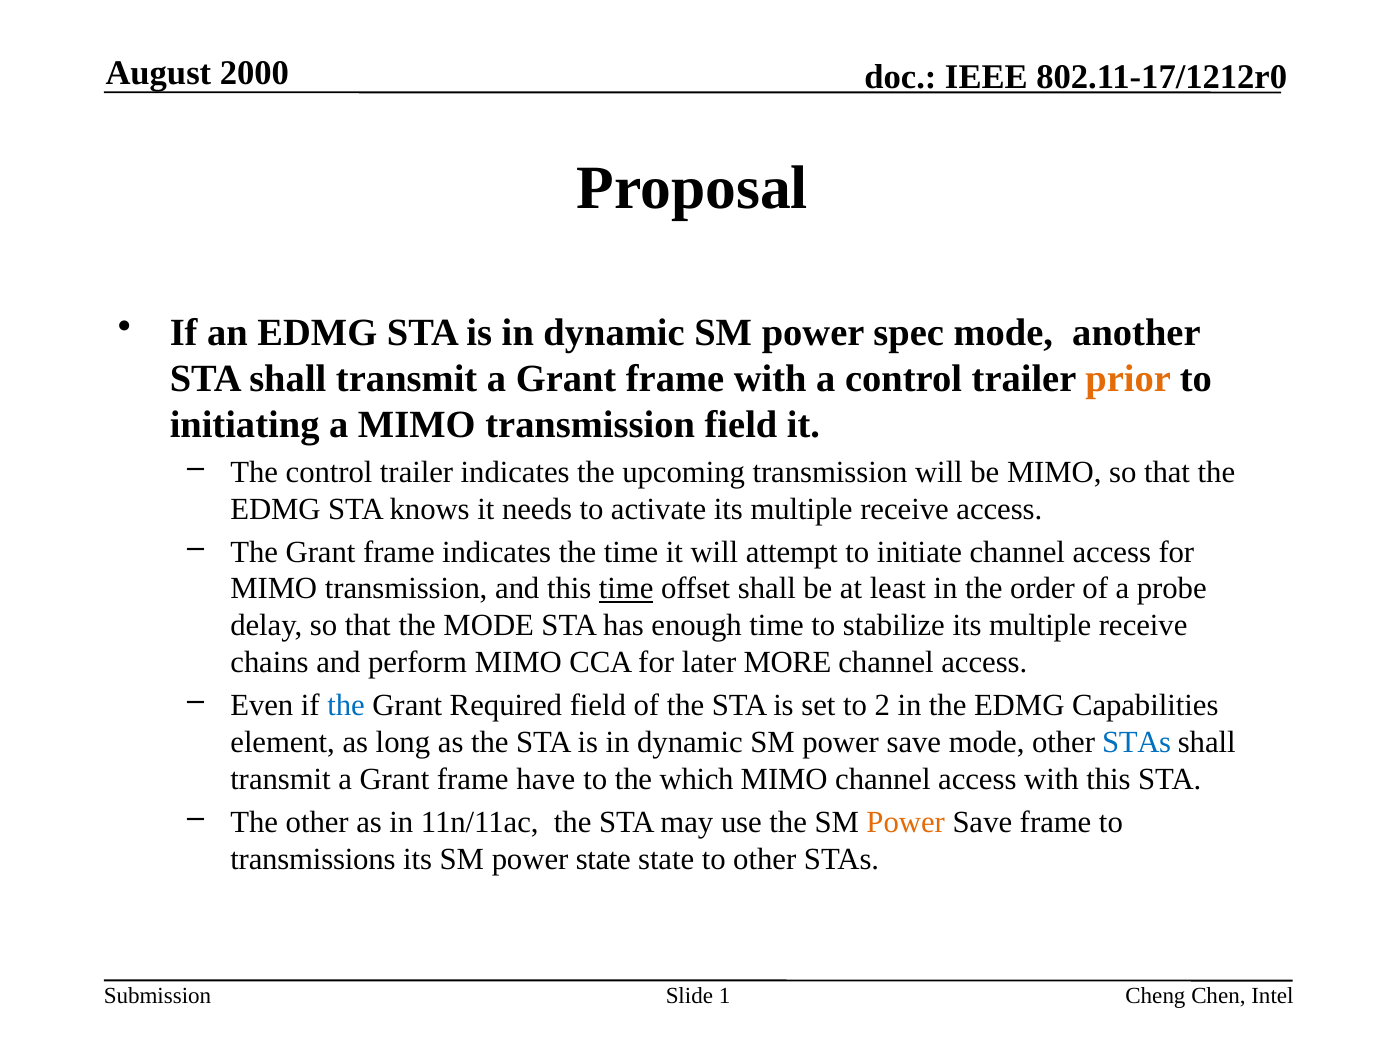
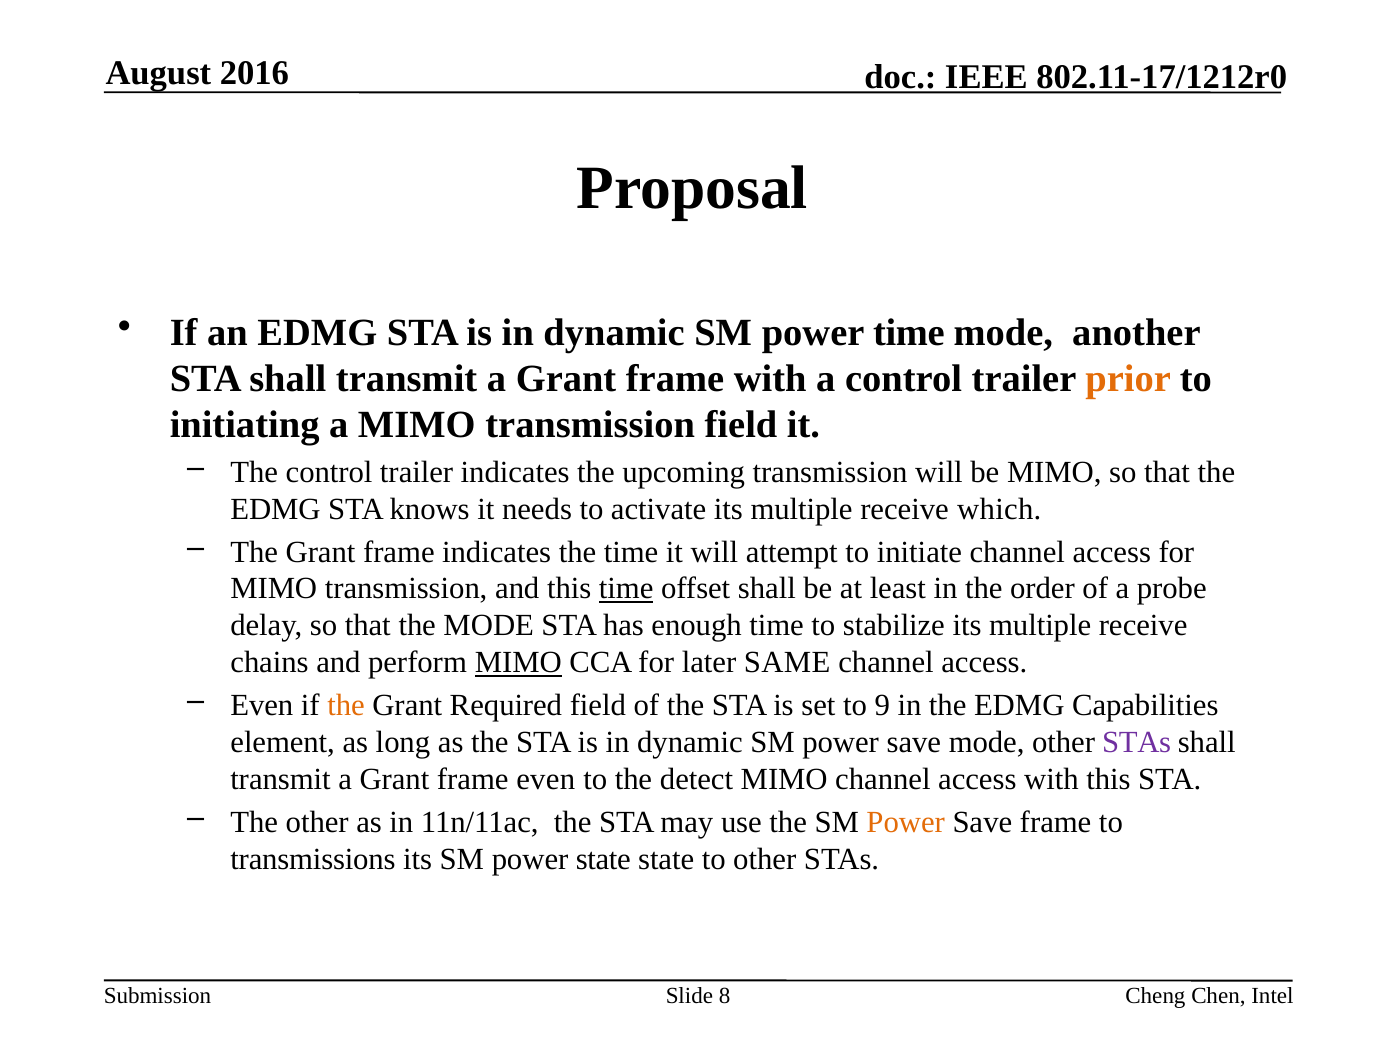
2000: 2000 -> 2016 (254, 73)
power spec: spec -> time (909, 333)
receive access: access -> which (999, 509)
MIMO underline: none -> present (518, 663)
MORE: MORE -> SAME (787, 663)
the colour: blue -> orange (346, 706)
2: 2 -> 9 (882, 706)
STAs colour: blue -> purple (1137, 743)
frame have: have -> even (546, 780)
which: which -> detect (697, 780)
1: 1 -> 8 (725, 996)
